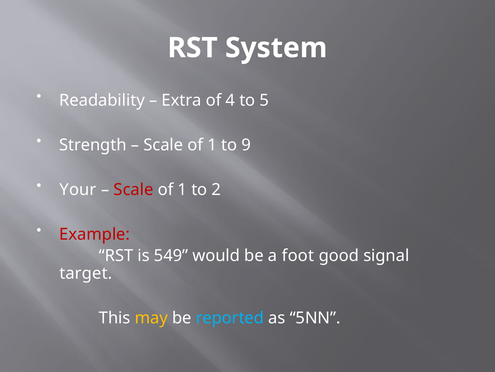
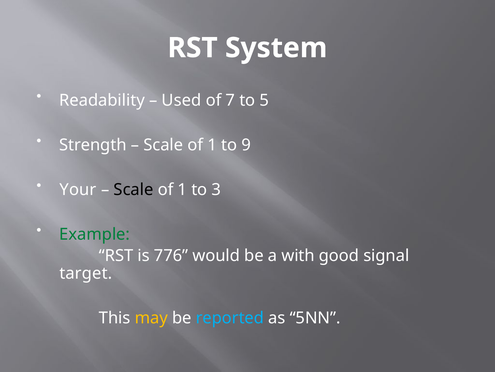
Extra: Extra -> Used (181, 100)
4: 4 -> 7 (230, 100)
Scale colour: red -> black (134, 189)
2: 2 -> 3 (216, 189)
Example colour: red -> green (95, 234)
549: 549 -> 776 (171, 255)
foot: foot -> with (298, 255)
